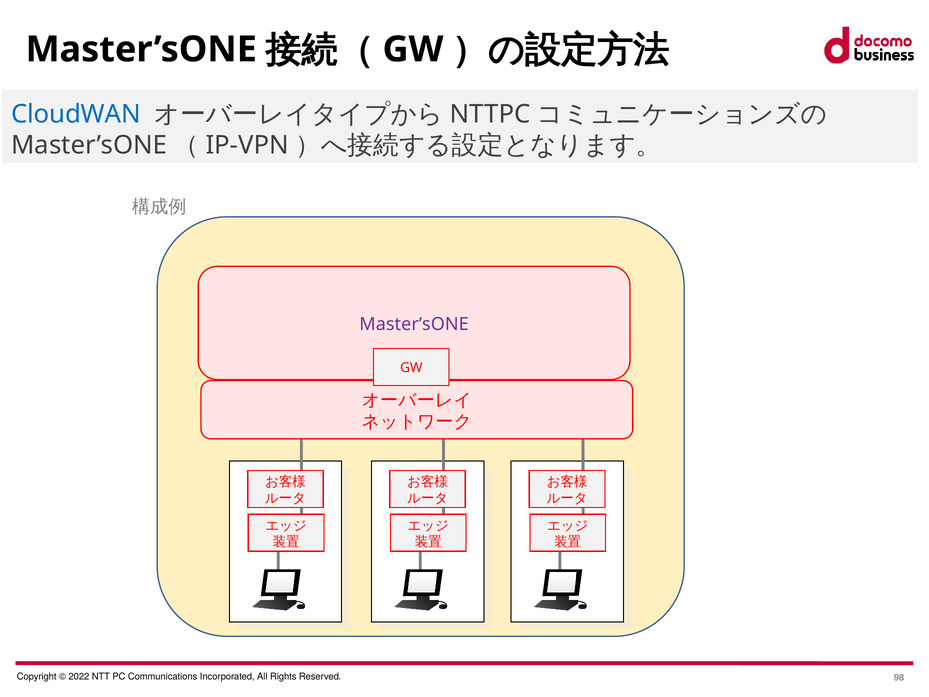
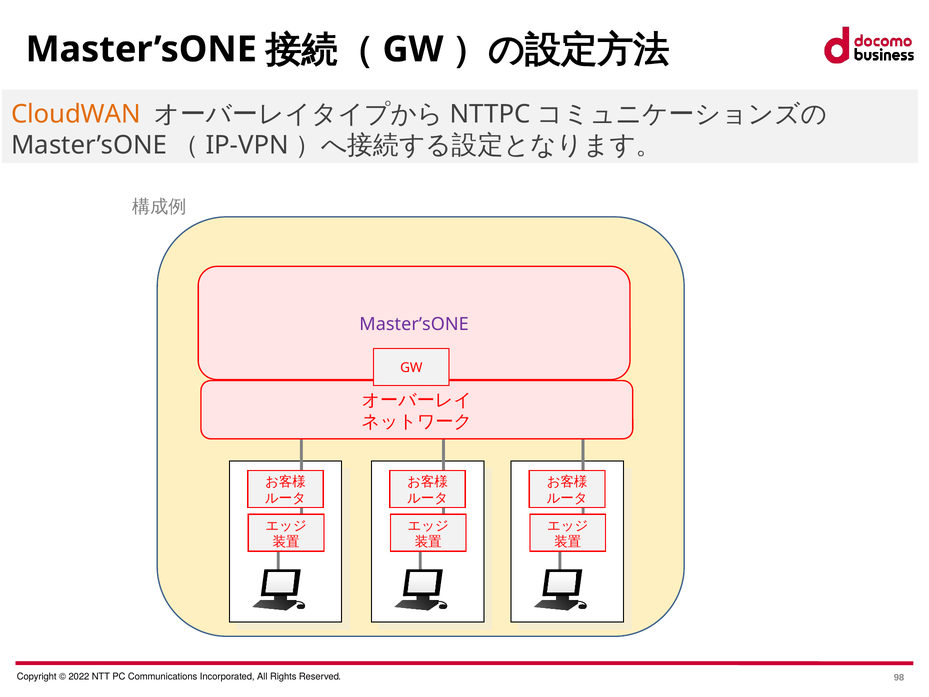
CloudWAN colour: blue -> orange (76, 114)
